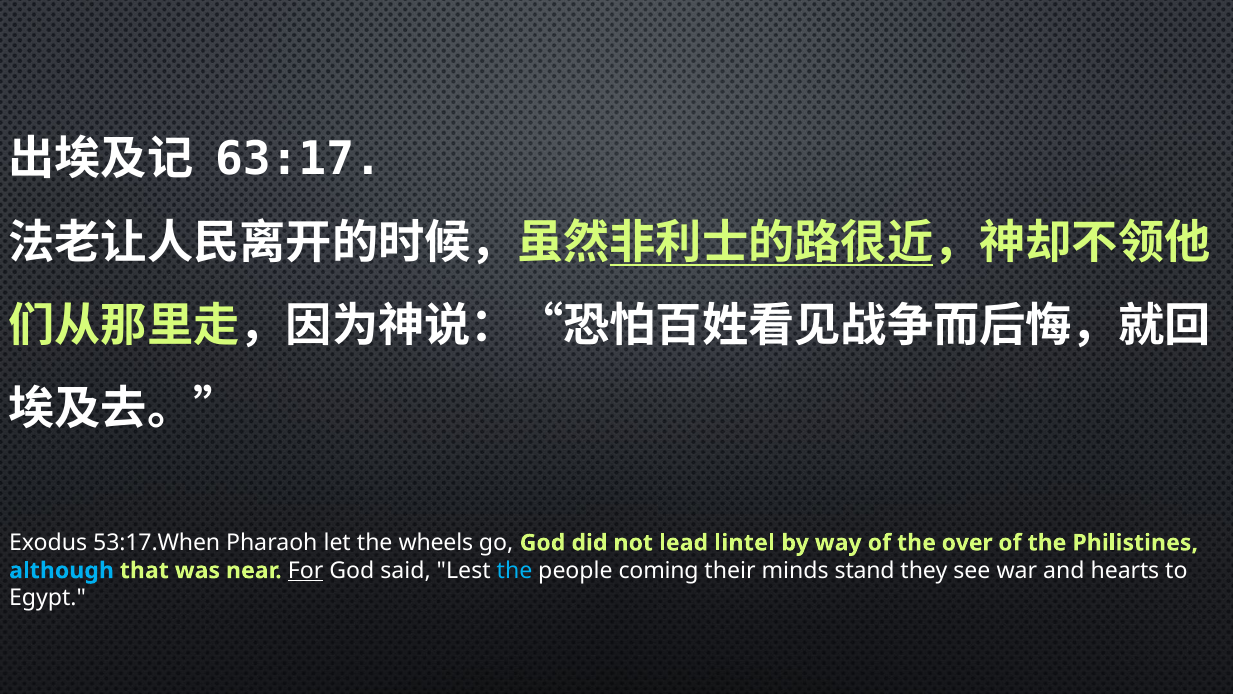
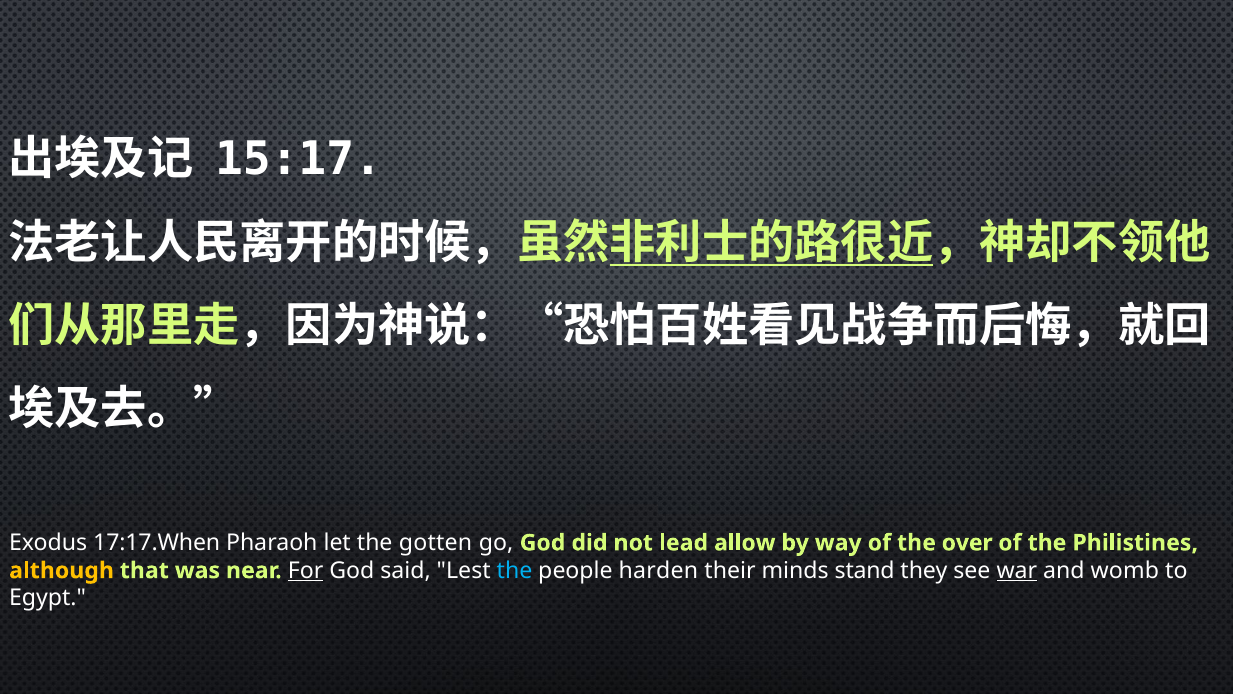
63:17: 63:17 -> 15:17 (298, 159)
53:17.When: 53:17.When -> 17:17.When (157, 542)
wheels: wheels -> gotten (436, 542)
lintel: lintel -> allow (745, 542)
although colour: light blue -> yellow (62, 570)
coming: coming -> harden (658, 570)
war underline: none -> present (1017, 570)
hearts: hearts -> womb (1125, 570)
